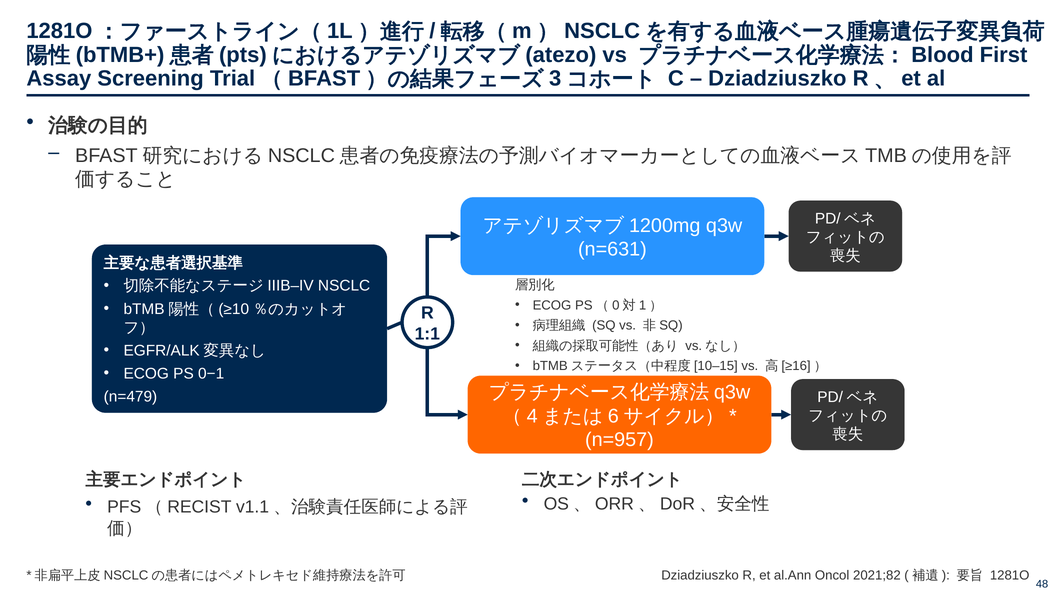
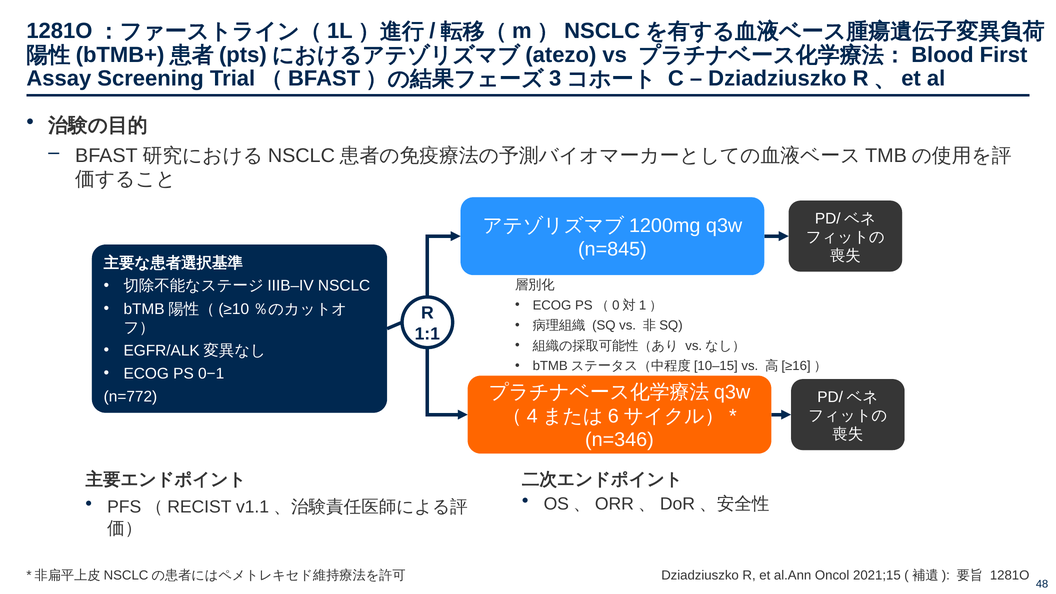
n=631: n=631 -> n=845 (612, 249)
n=479: n=479 -> n=772 (130, 397)
n=957: n=957 -> n=346 (619, 440)
2021;82: 2021;82 -> 2021;15 (877, 575)
